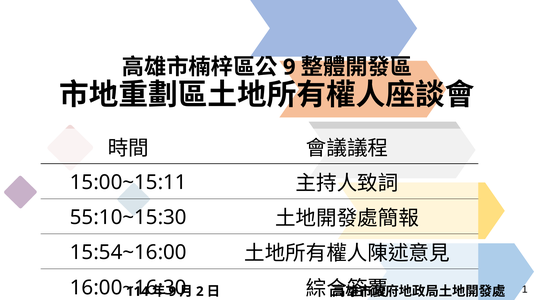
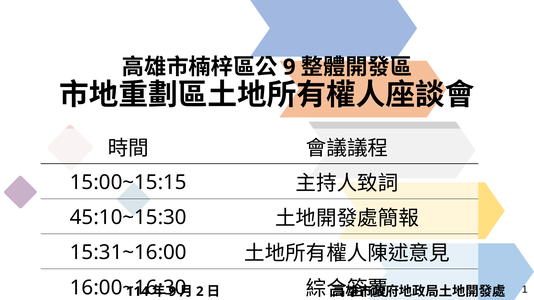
15:00~15:11: 15:00~15:11 -> 15:00~15:15 (128, 183)
55:10~15:30: 55:10~15:30 -> 45:10~15:30 (128, 218)
15:54~16:00: 15:54~16:00 -> 15:31~16:00 (128, 253)
